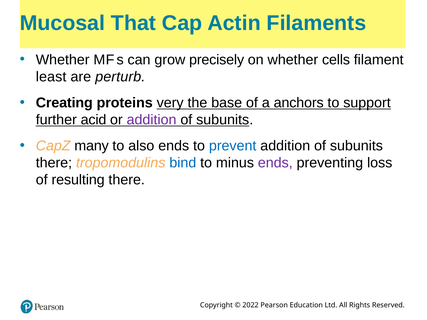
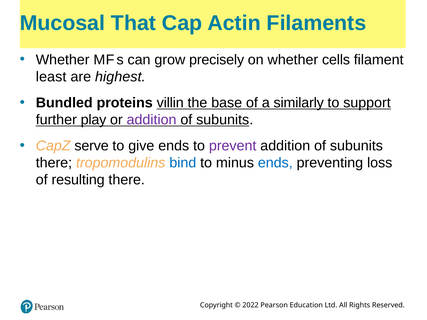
perturb: perturb -> highest (120, 77)
Creating: Creating -> Bundled (64, 103)
very: very -> villin (170, 103)
anchors: anchors -> similarly (299, 103)
acid: acid -> play (94, 120)
many: many -> serve (92, 146)
also: also -> give (141, 146)
prevent colour: blue -> purple (233, 146)
ends colour: purple -> blue (275, 163)
